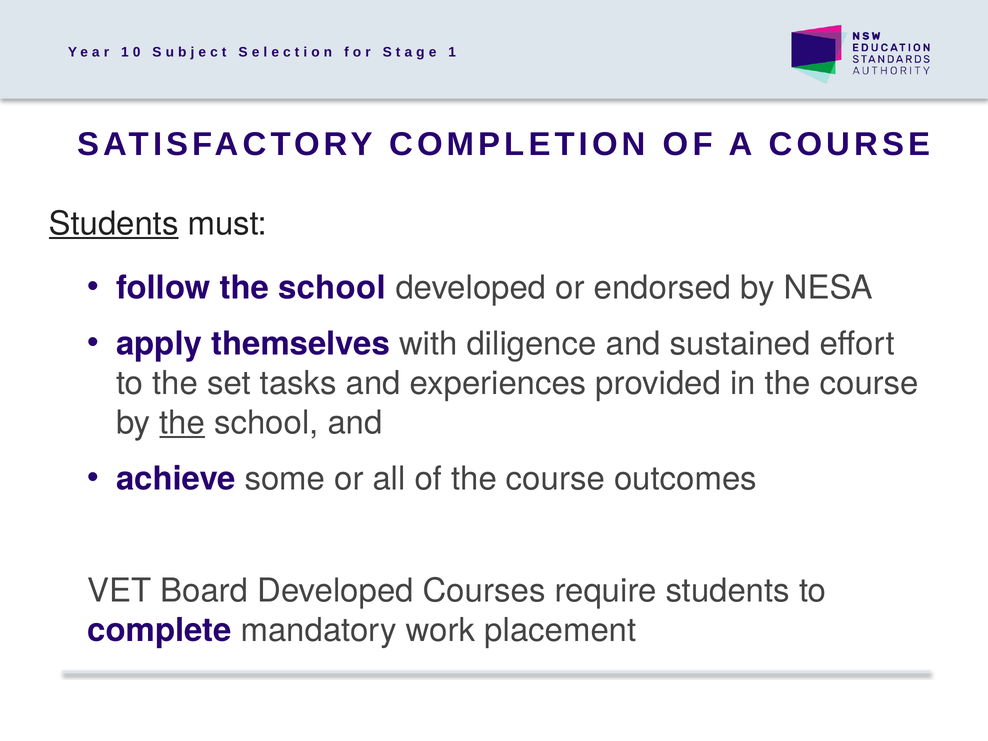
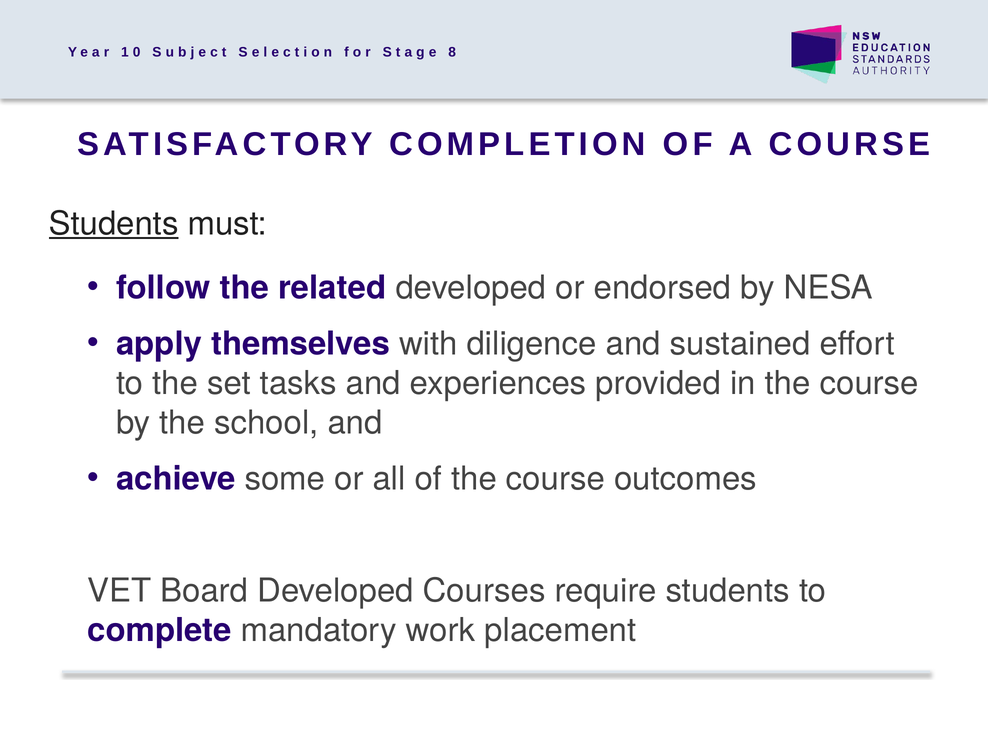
1: 1 -> 8 (452, 52)
follow the school: school -> related (332, 288)
the underline: present -> none (182, 423)
